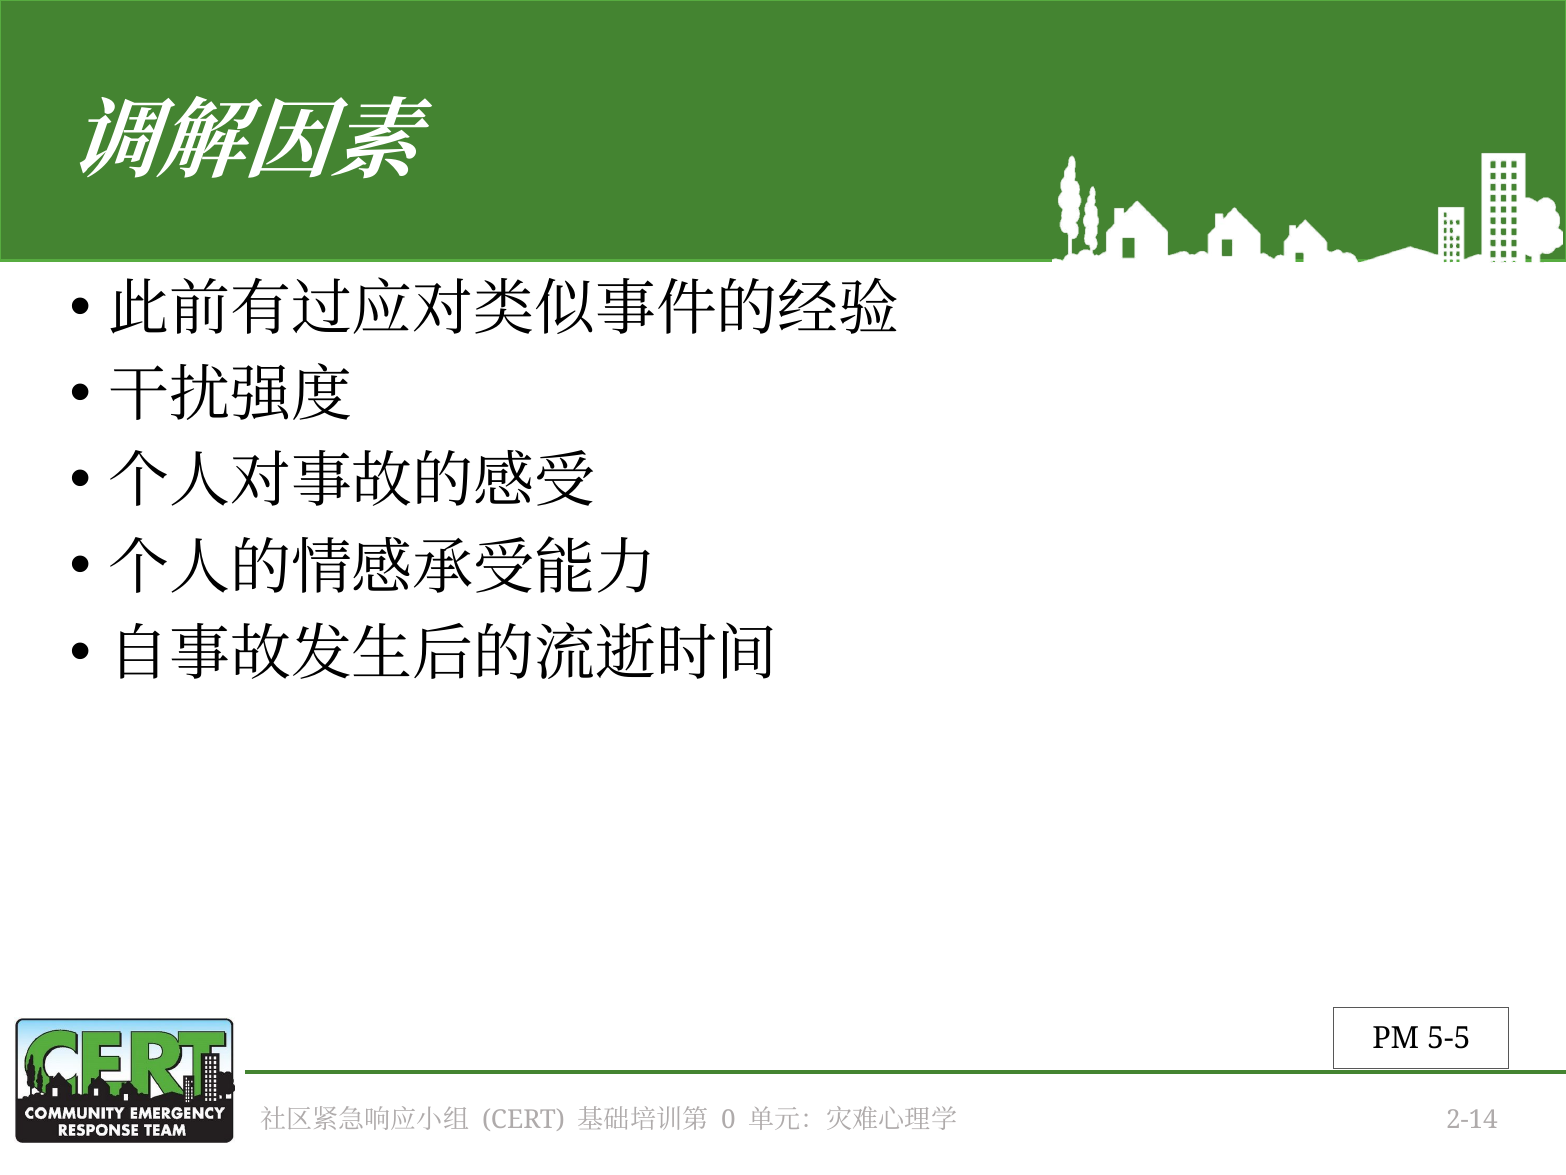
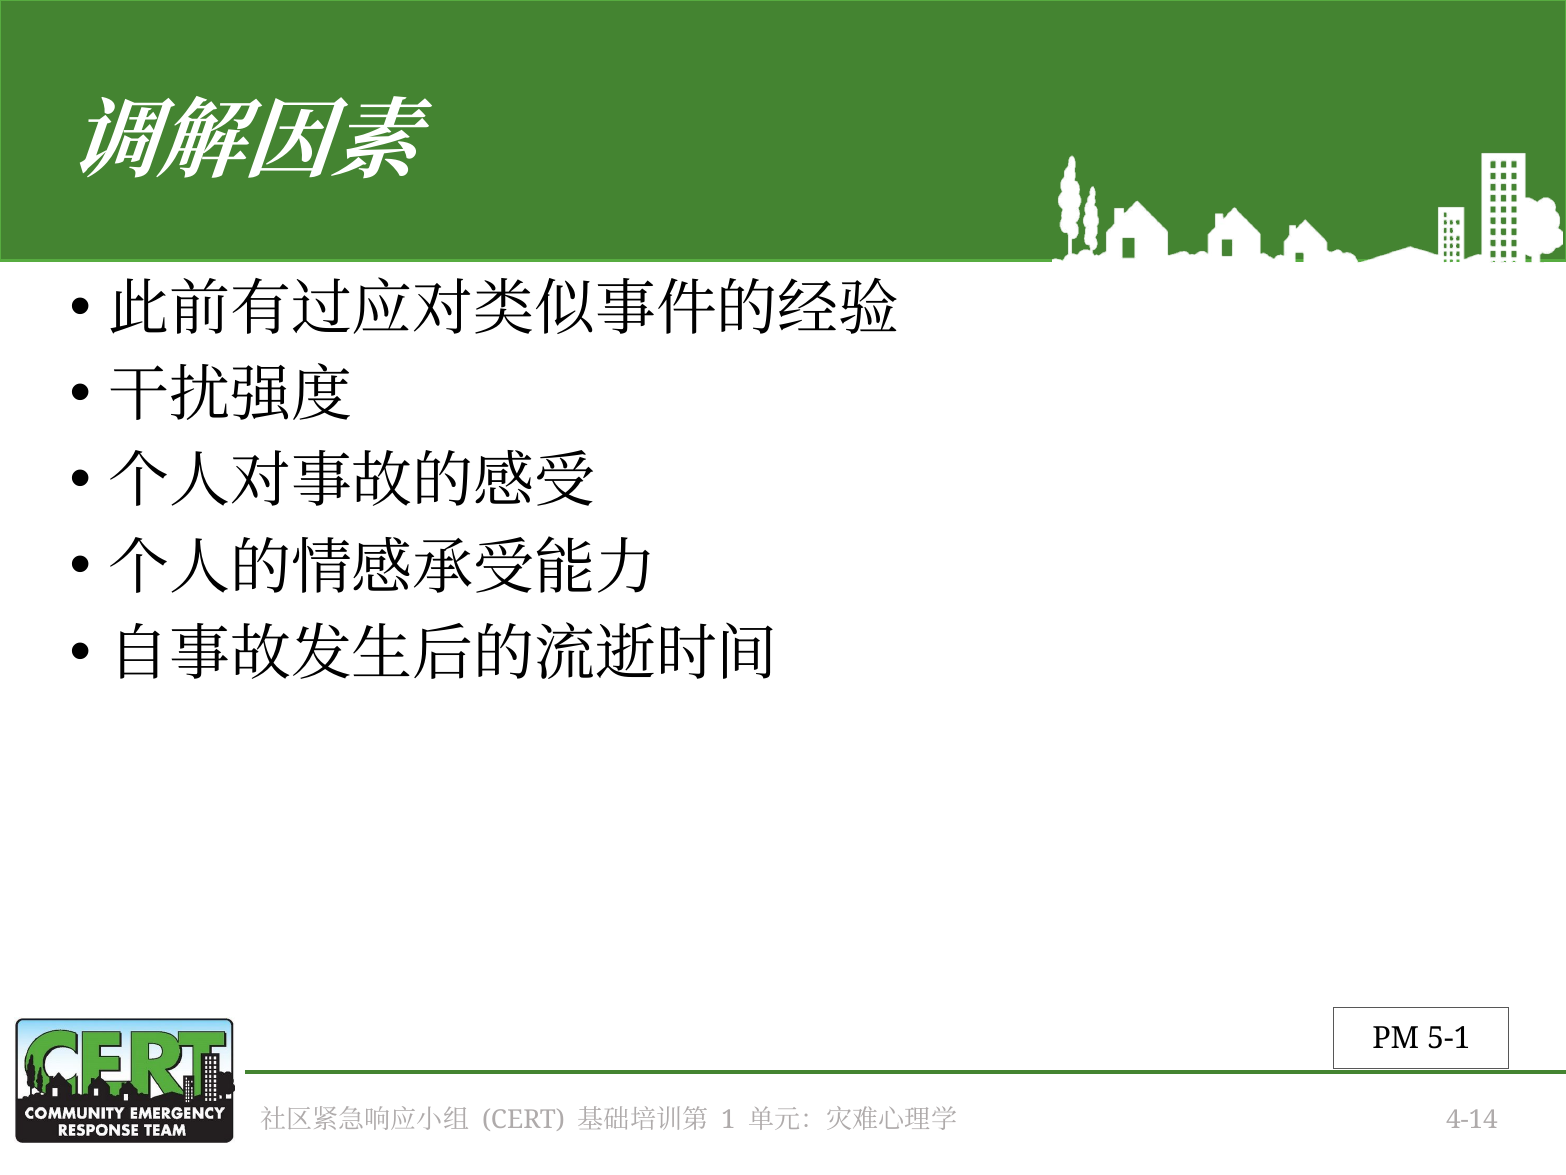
5-5: 5-5 -> 5-1 (1449, 1038)
0: 0 -> 1 (728, 1119)
2-14: 2-14 -> 4-14 (1472, 1119)
